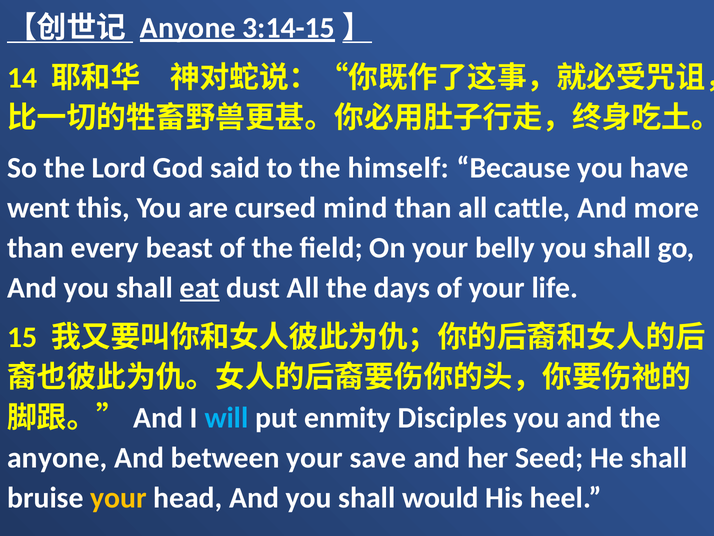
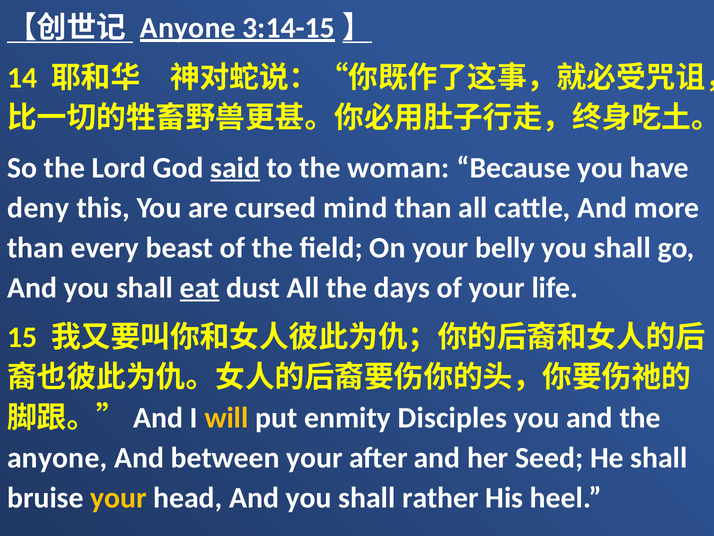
said underline: none -> present (235, 168)
himself: himself -> woman (398, 168)
went: went -> deny (38, 208)
will colour: light blue -> yellow (227, 417)
save: save -> after (378, 457)
would: would -> rather (440, 497)
